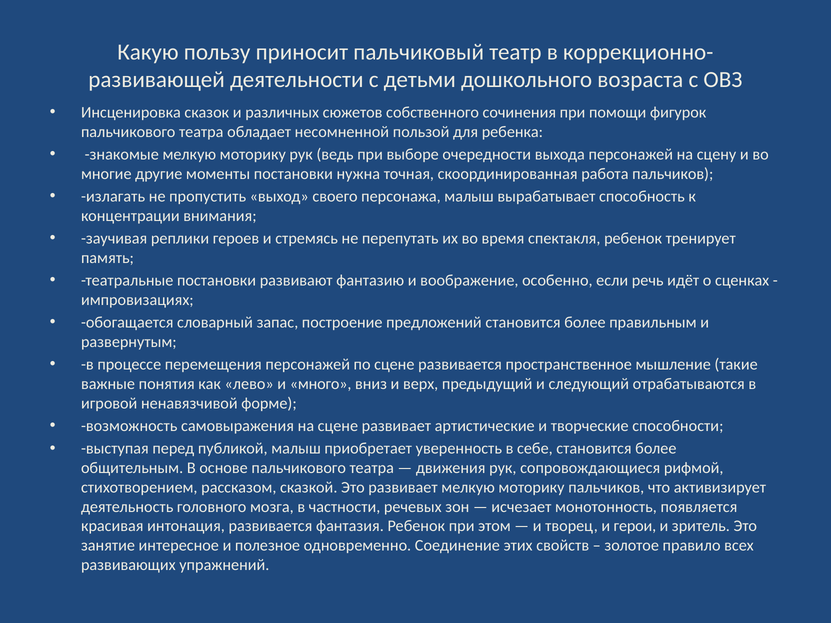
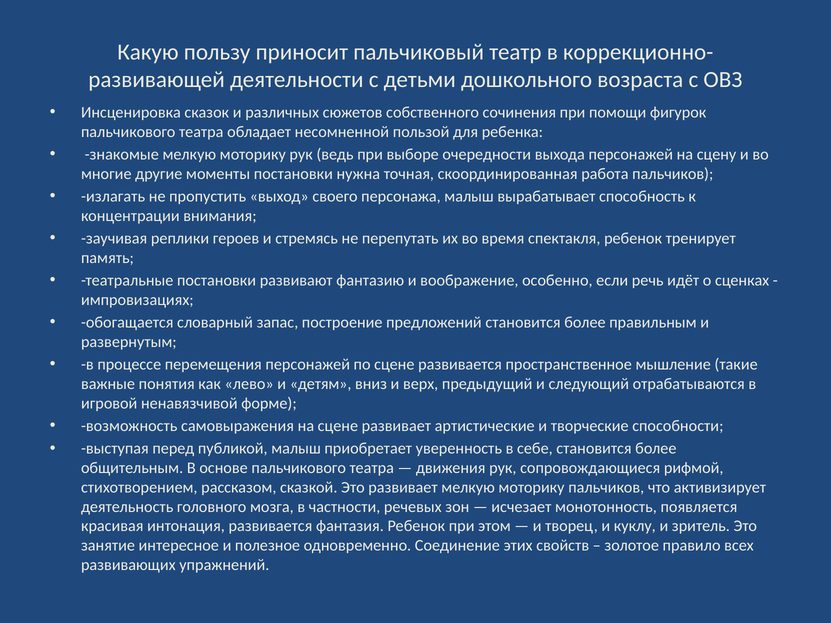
много: много -> детям (321, 384)
герои: герои -> куклу (635, 526)
